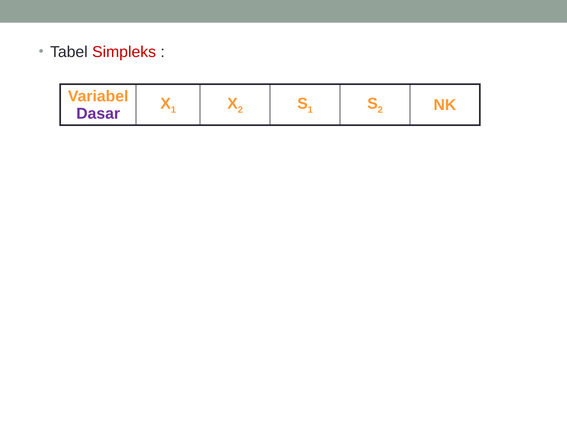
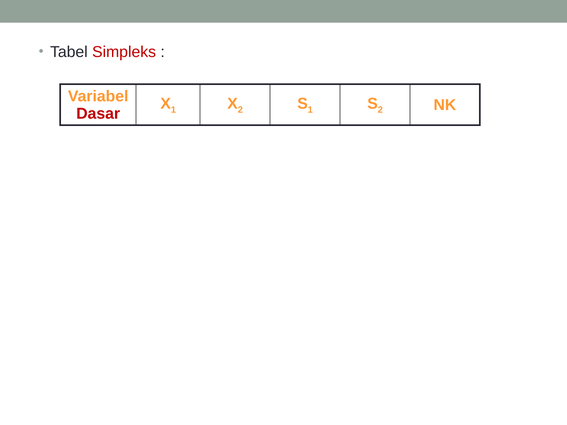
Dasar colour: purple -> red (98, 114)
